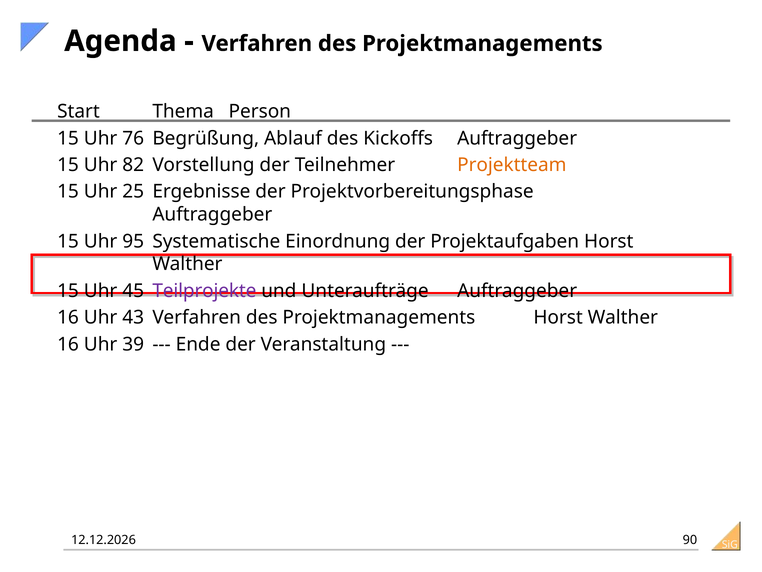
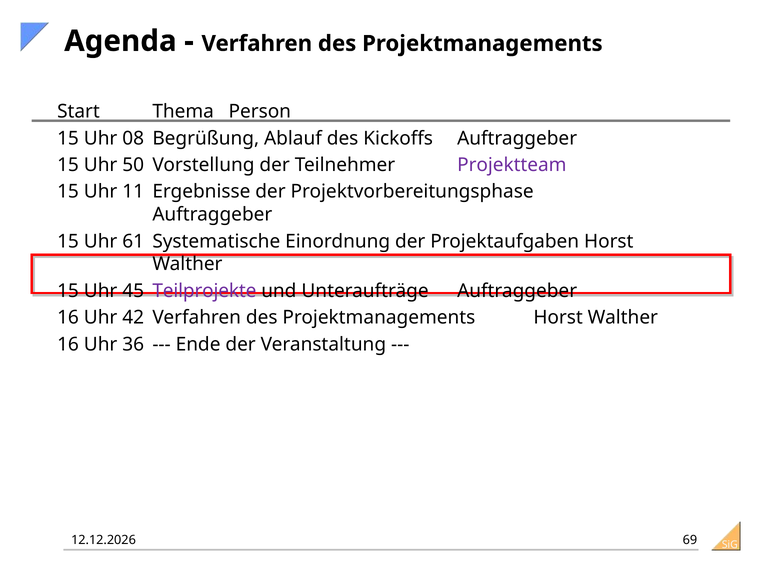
76: 76 -> 08 (133, 138)
82: 82 -> 50 (133, 165)
Projektteam colour: orange -> purple (512, 165)
25: 25 -> 11 (133, 192)
95: 95 -> 61 (133, 241)
43: 43 -> 42 (133, 317)
39: 39 -> 36 (133, 344)
90: 90 -> 69 (690, 539)
